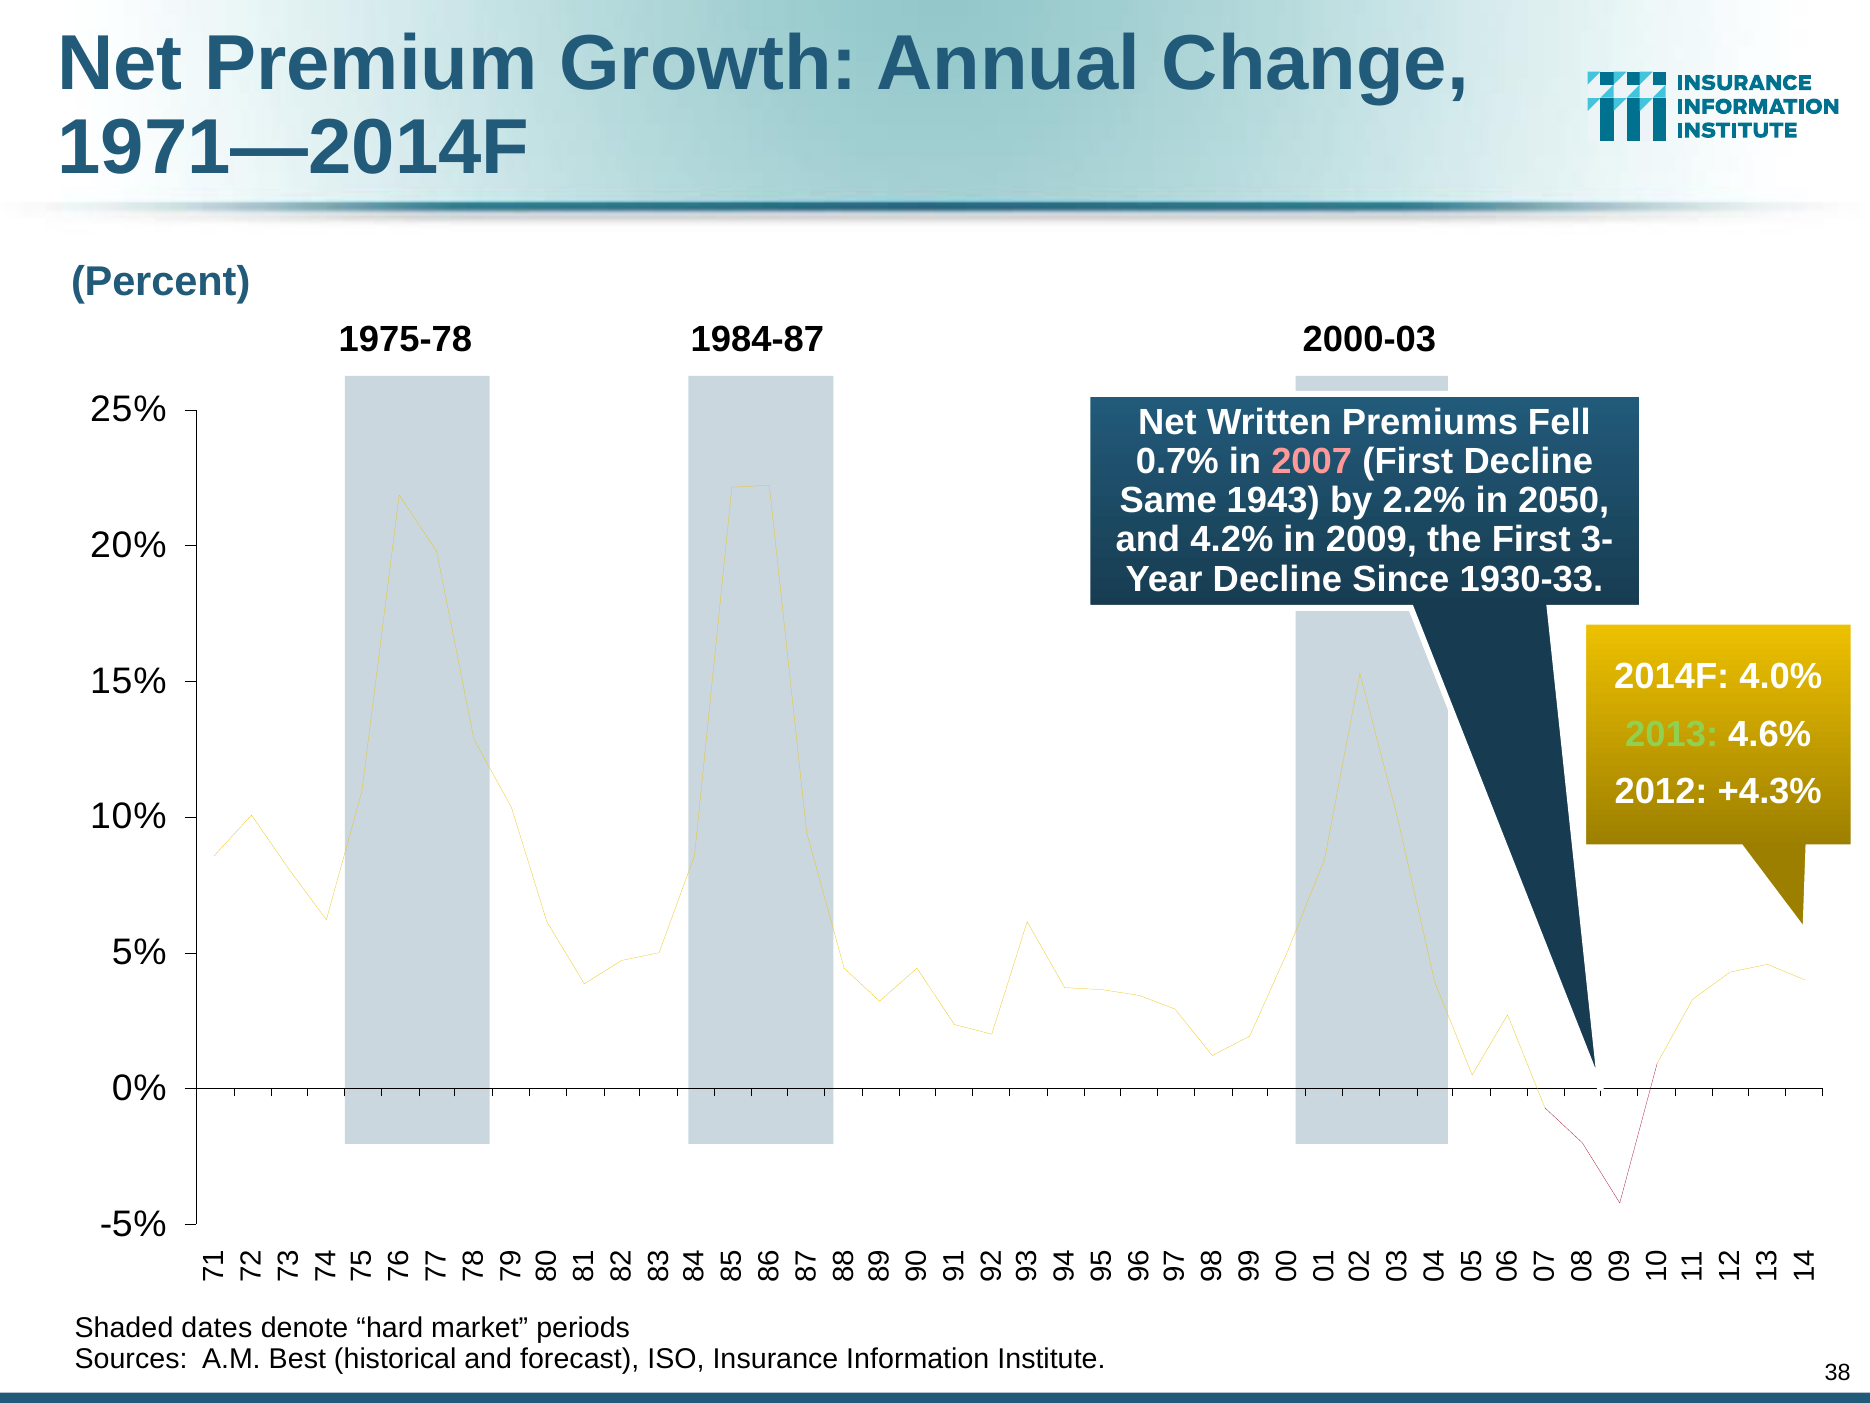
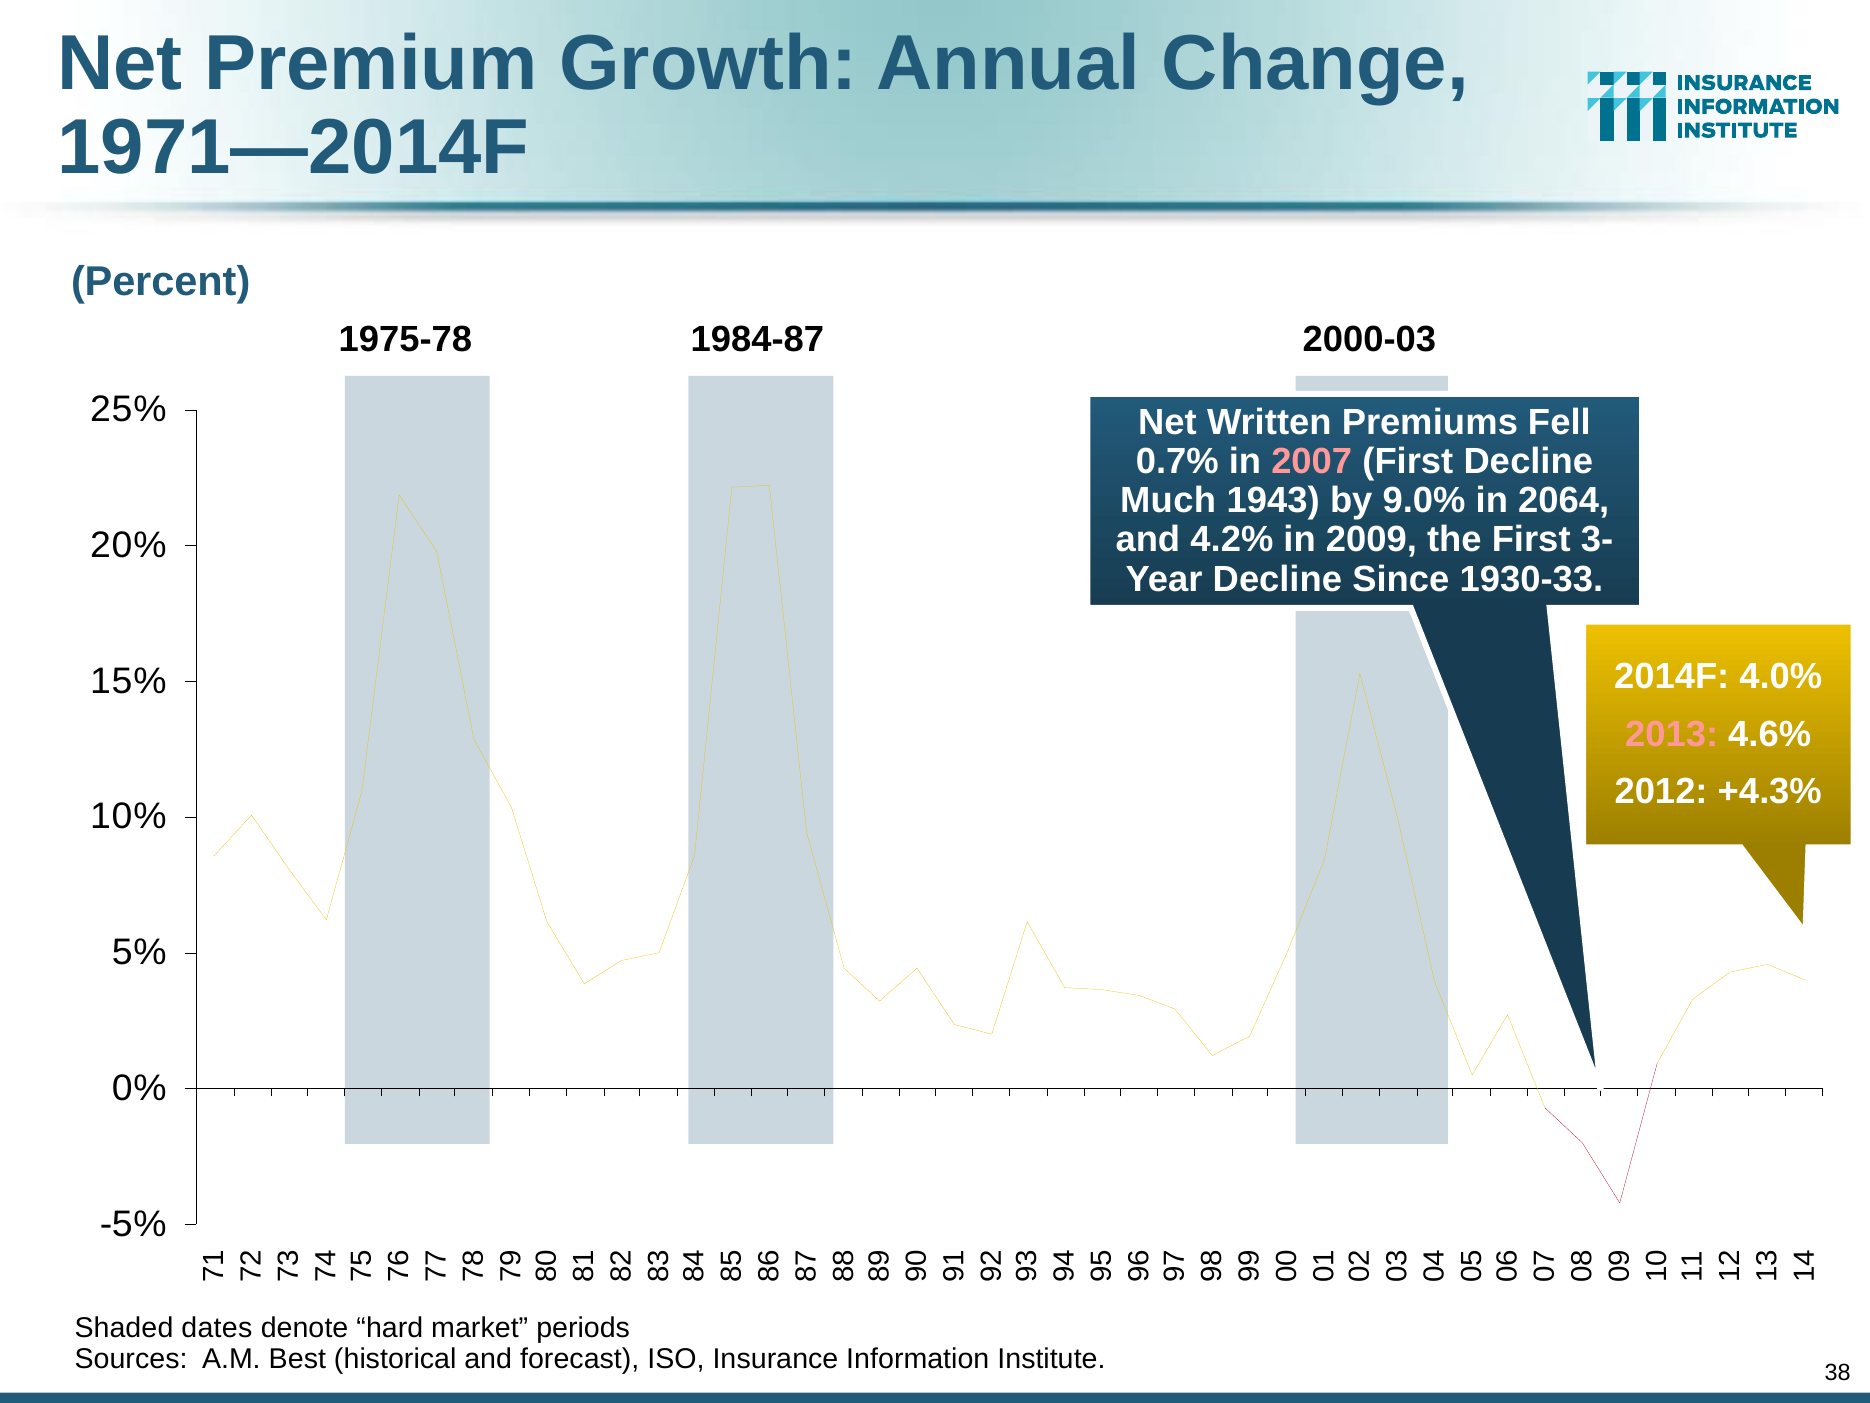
Same: Same -> Much (1168, 500)
2.2%: 2.2% -> 9.0% (1424, 500)
2050: 2050 -> 2064 (1564, 500)
2013 colour: light green -> pink (1672, 734)
